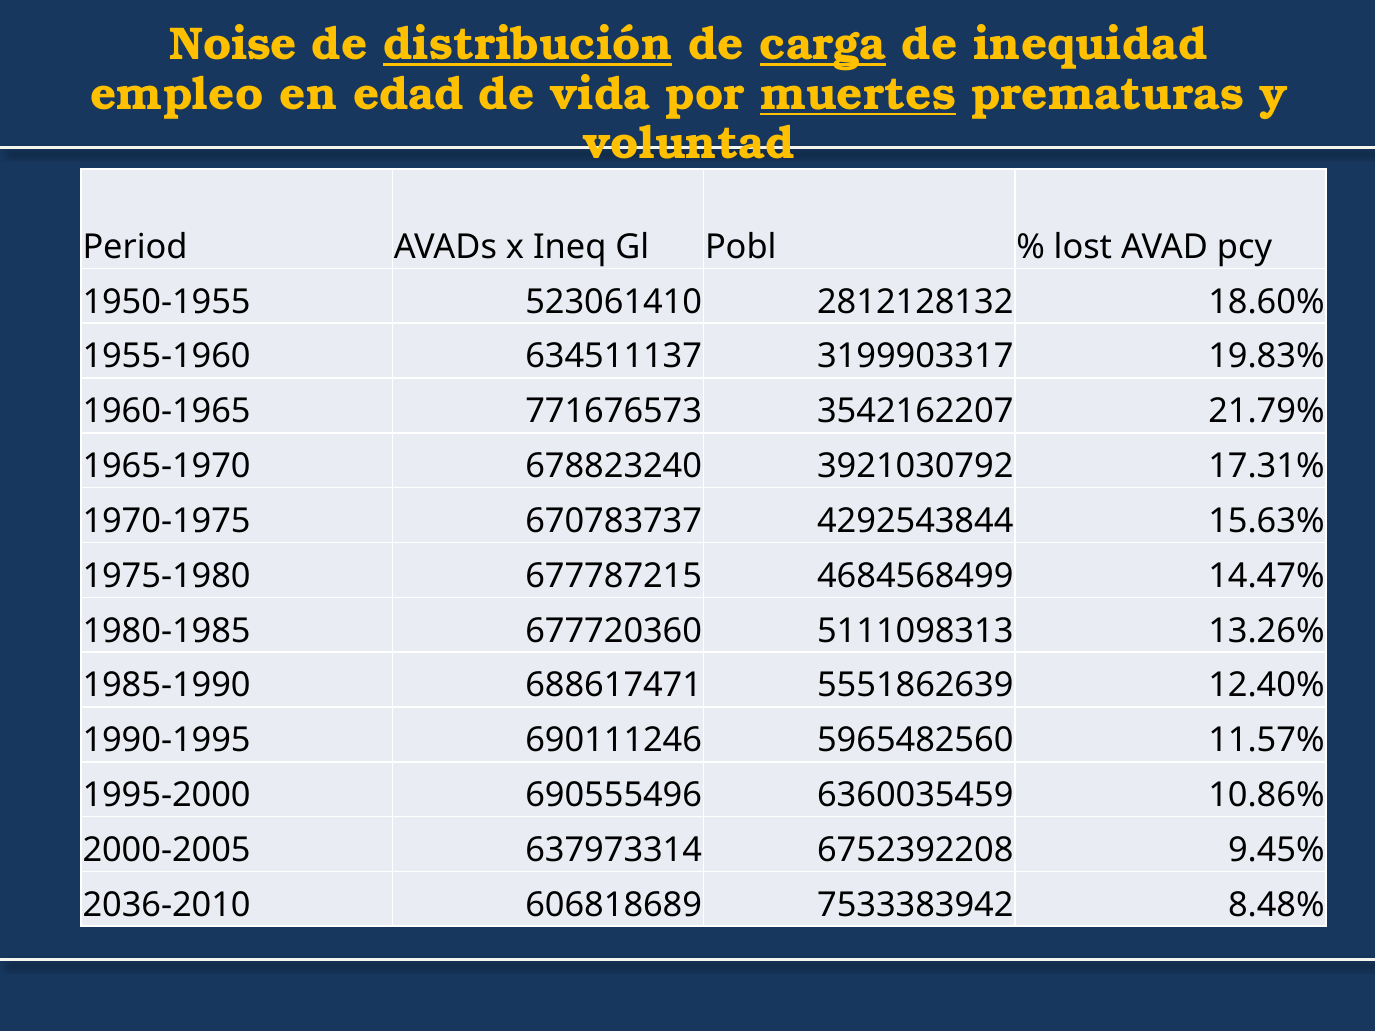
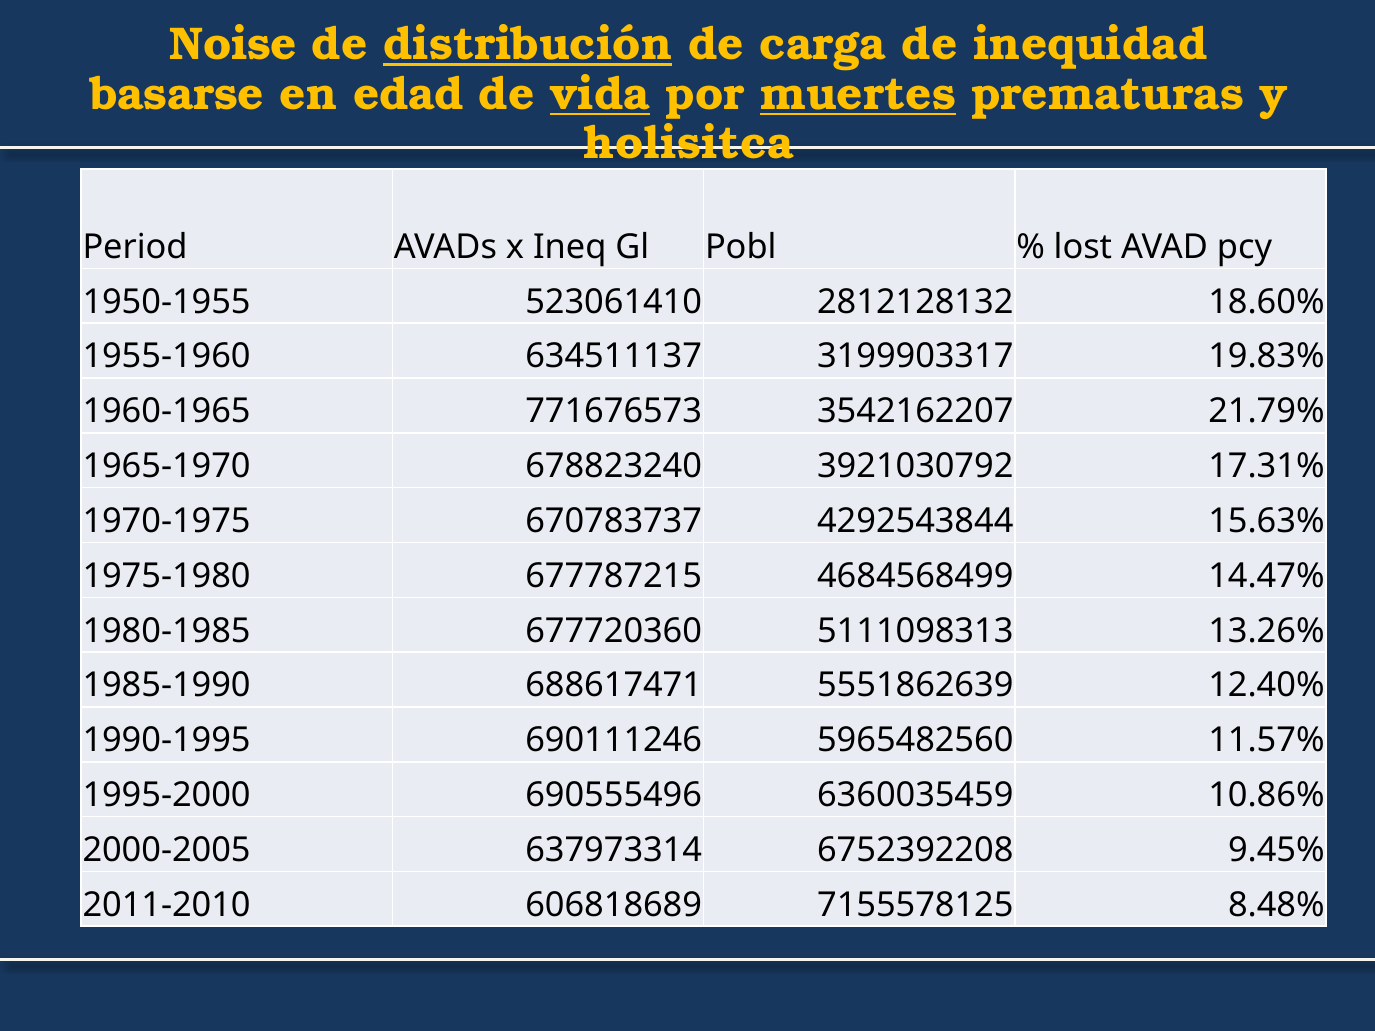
carga underline: present -> none (823, 45)
empleo: empleo -> basarse (177, 94)
vida underline: none -> present (600, 94)
voluntad: voluntad -> holisitca (689, 144)
2036-2010: 2036-2010 -> 2011-2010 (167, 905)
7533383942: 7533383942 -> 7155578125 (915, 905)
